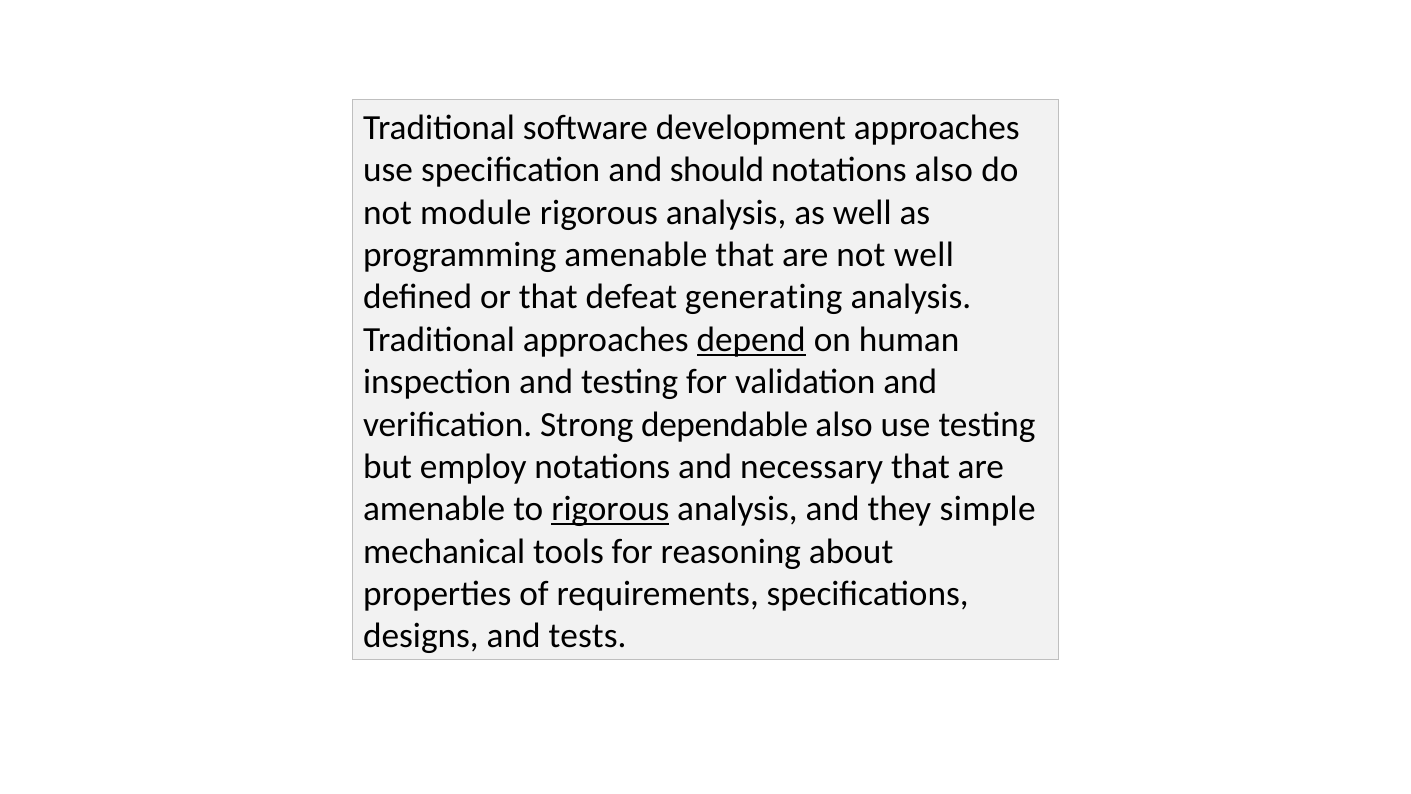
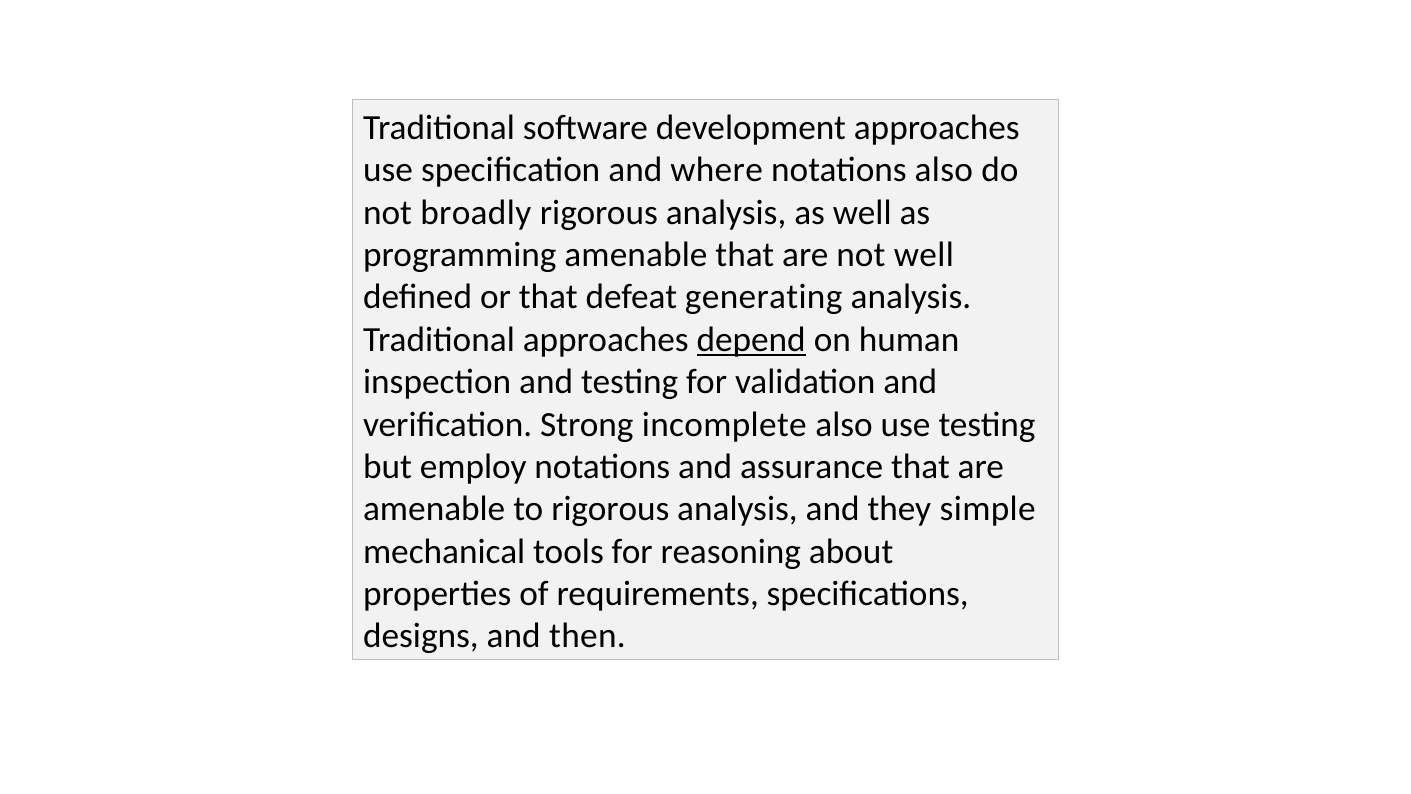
should: should -> where (717, 170)
module: module -> broadly (476, 213)
dependable: dependable -> incomplete (724, 424)
necessary: necessary -> assurance (812, 467)
rigorous underline: present -> none (610, 509)
tests: tests -> then (587, 636)
